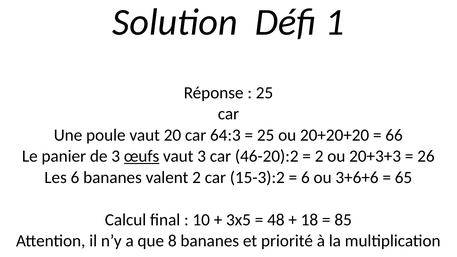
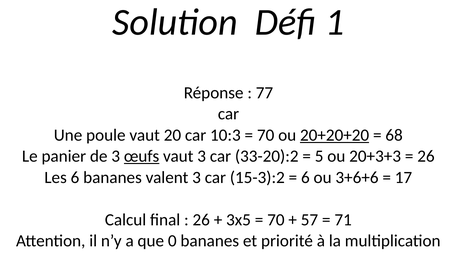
25: 25 -> 77 (264, 93)
64:3: 64:3 -> 10:3 (225, 135)
25: 25 -> 70 (266, 135)
20+20+20 underline: none -> present (335, 135)
66: 66 -> 68 (394, 135)
46-20):2: 46-20):2 -> 33-20):2 (267, 156)
2: 2 -> 5 (319, 156)
valent 2: 2 -> 3 (197, 177)
65: 65 -> 17 (403, 177)
10: 10 -> 26 (201, 220)
48: 48 -> 70 (276, 220)
18: 18 -> 57 (309, 220)
85: 85 -> 71 (343, 220)
8: 8 -> 0 (172, 241)
